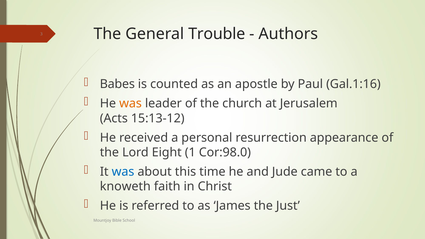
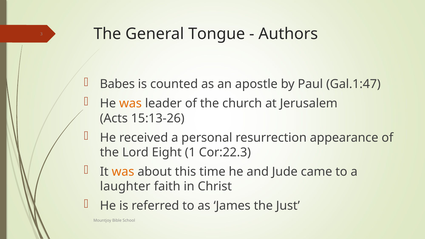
Trouble: Trouble -> Tongue (217, 34)
Gal.1:16: Gal.1:16 -> Gal.1:47 (353, 84)
15:13-12: 15:13-12 -> 15:13-26 (158, 118)
Cor:98.0: Cor:98.0 -> Cor:22.3 (225, 152)
was colour: blue -> orange (123, 172)
knoweth: knoweth -> laughter (125, 187)
